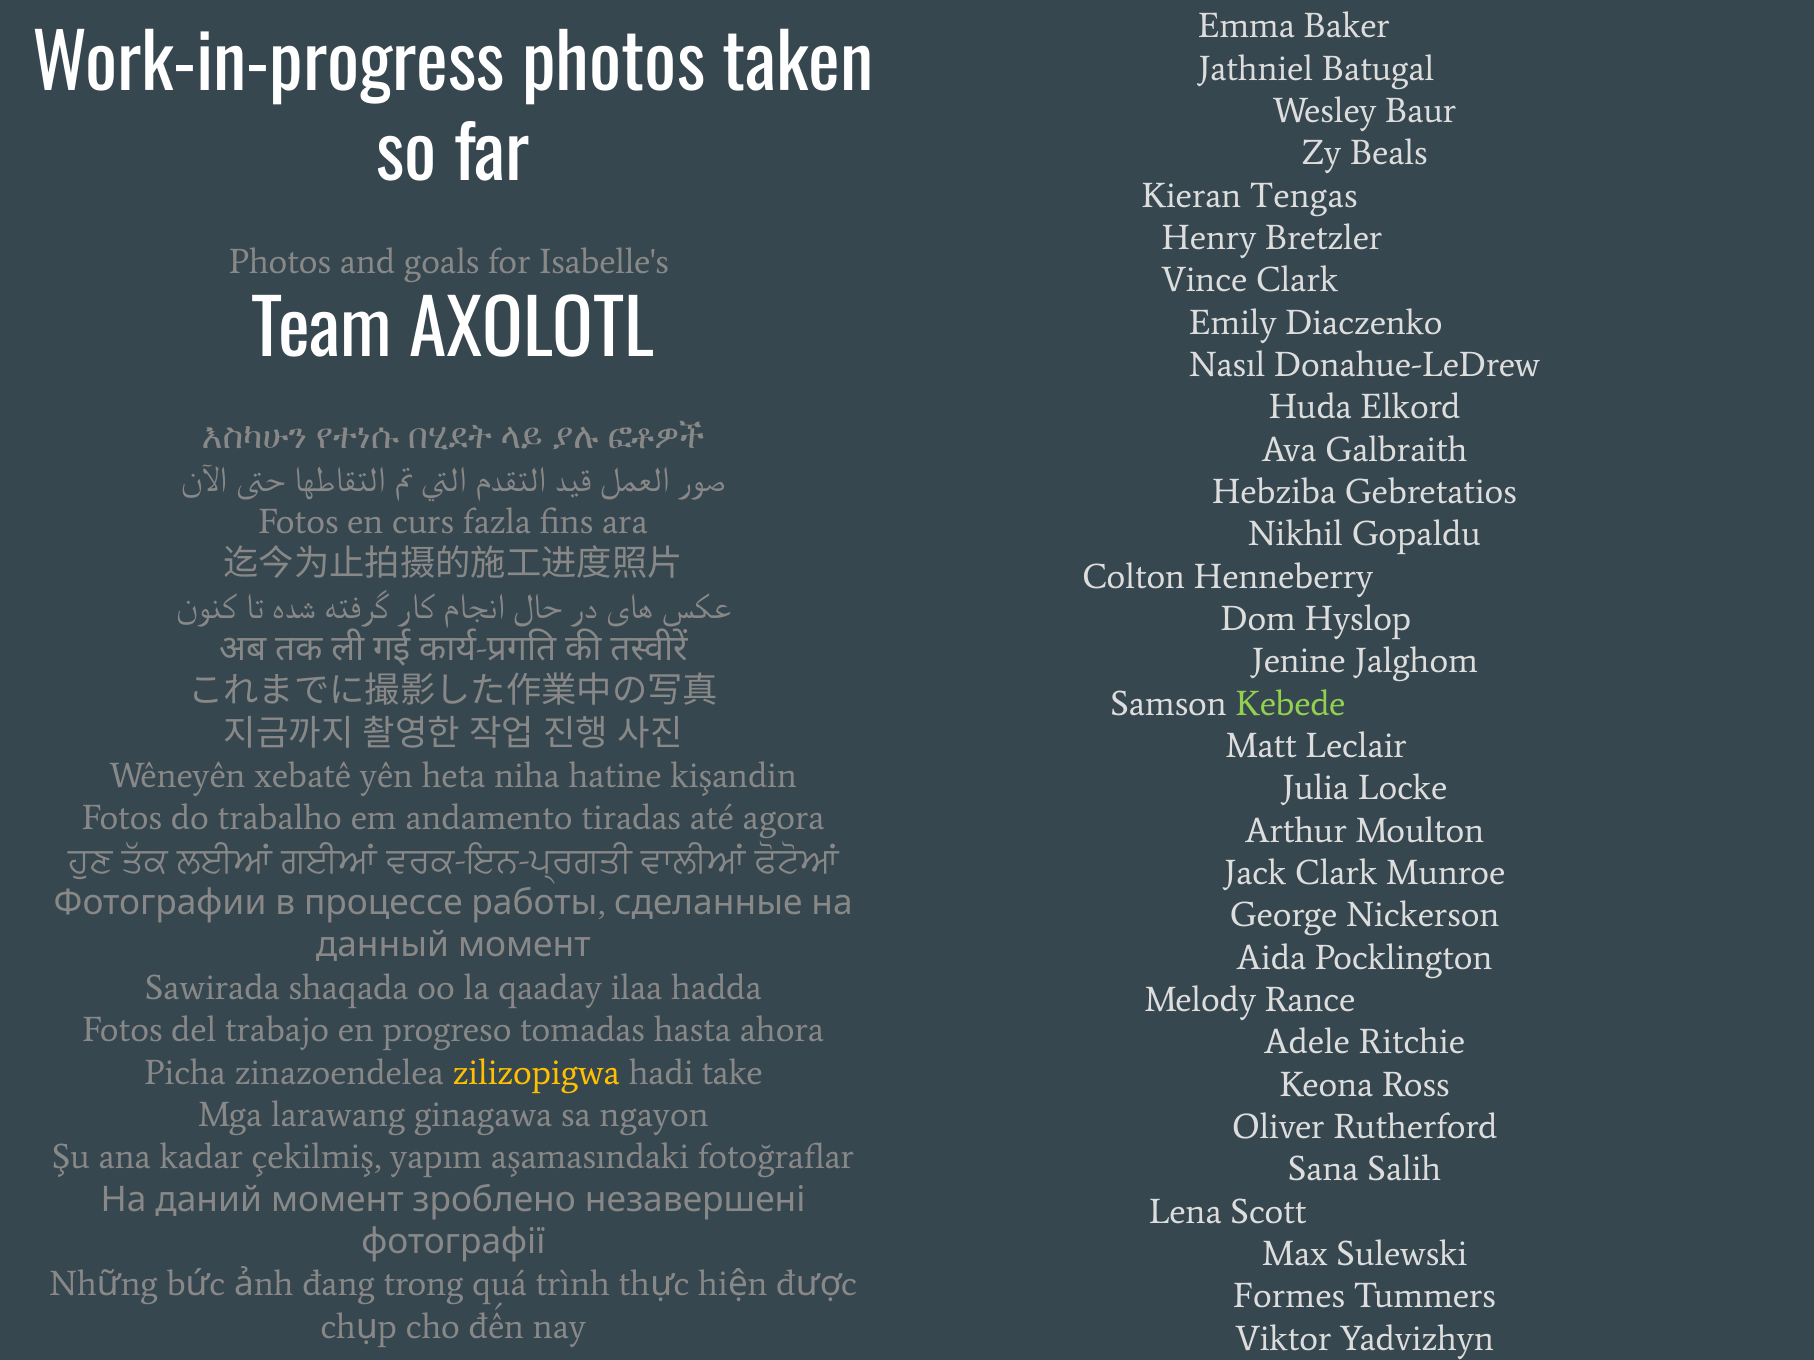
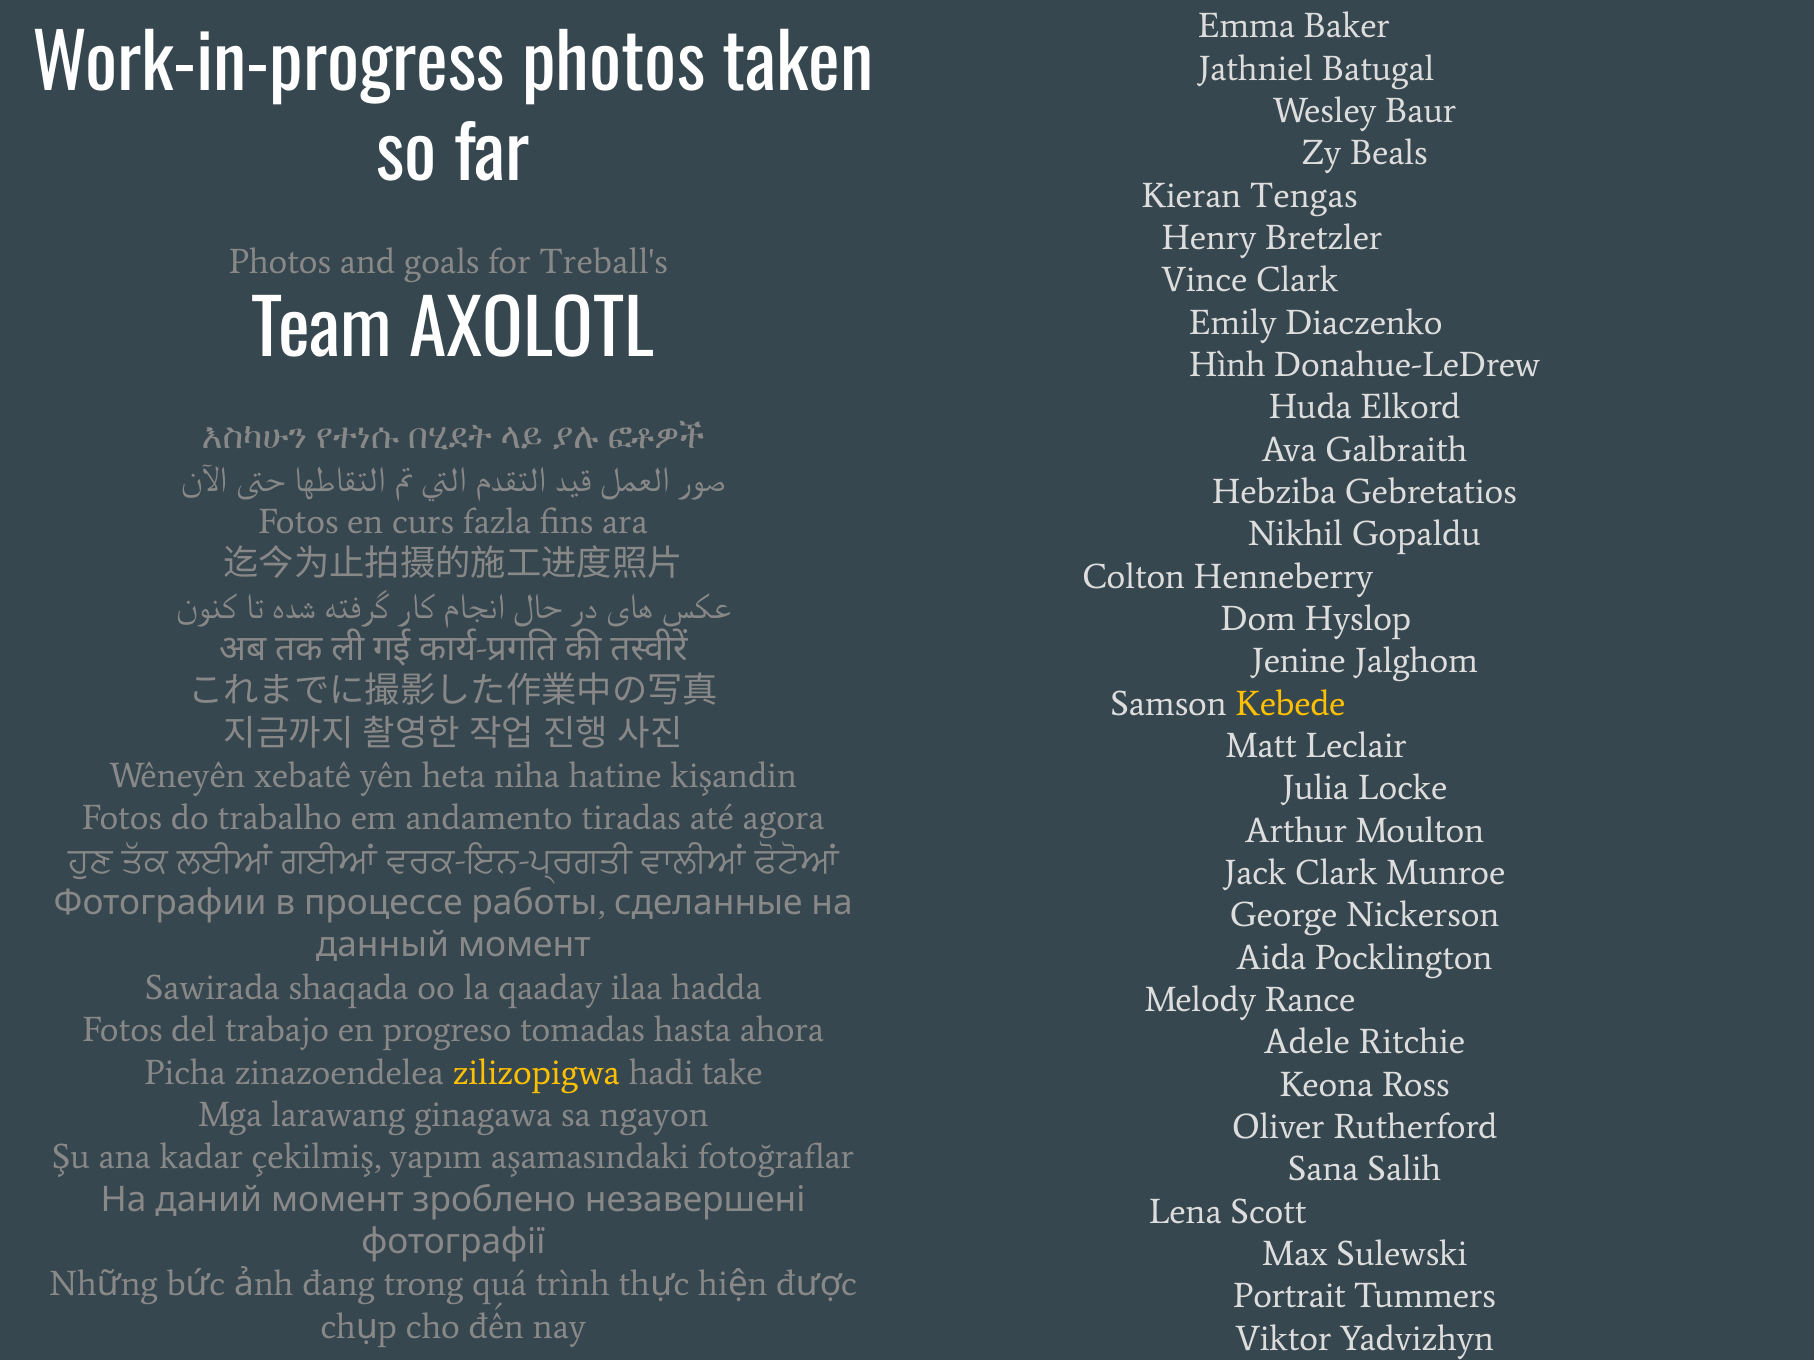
Isabelle's: Isabelle's -> Treball's (604, 262)
Nasıl: Nasıl -> Hình (1227, 365)
Kebede colour: light green -> yellow (1290, 704)
Formes: Formes -> Portrait (1289, 1297)
